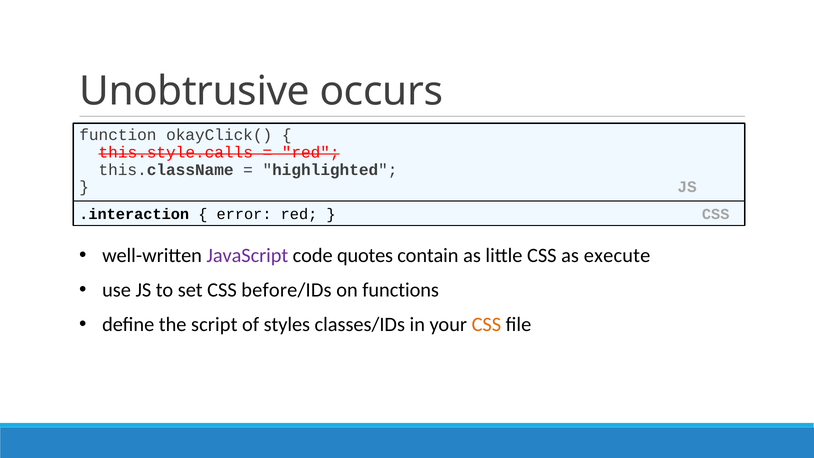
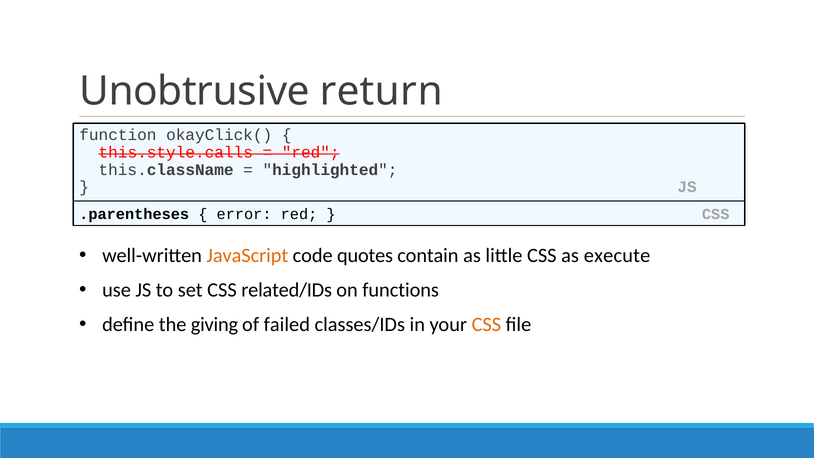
occurs: occurs -> return (381, 91)
.interaction: .interaction -> .parentheses (134, 214)
JavaScript colour: purple -> orange (247, 255)
before/IDs: before/IDs -> related/IDs (287, 290)
script: script -> giving (214, 325)
styles: styles -> failed (287, 325)
